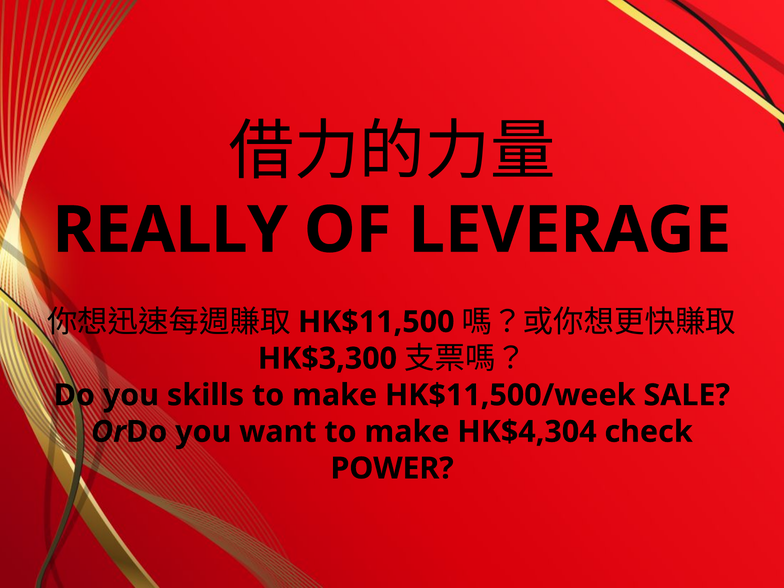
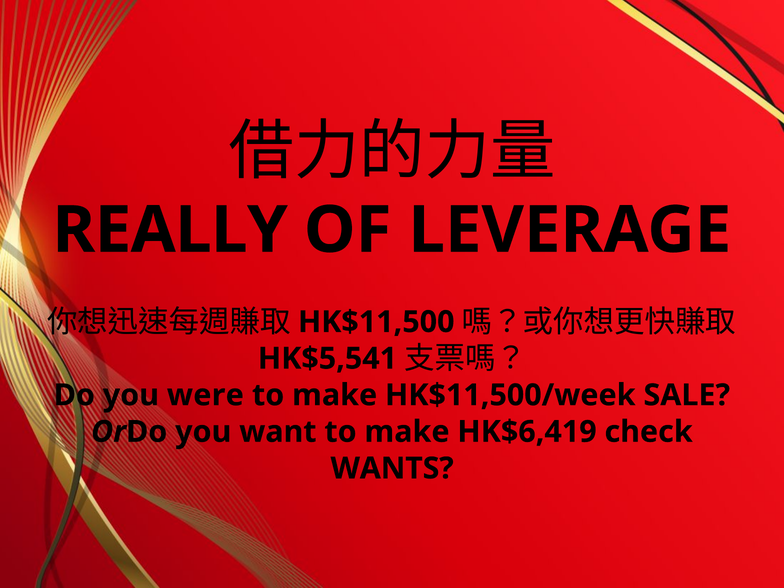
HK$3,300: HK$3,300 -> HK$5,541 (327, 359)
skills: skills -> were (205, 395)
HK$4,304: HK$4,304 -> HK$6,419 (527, 432)
POWER: POWER -> WANTS (392, 468)
